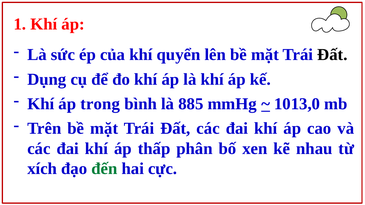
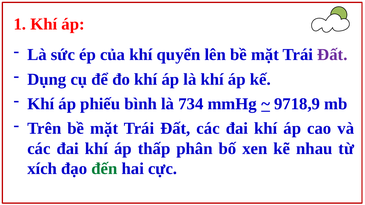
Đất colour: black -> purple (332, 55)
trong: trong -> phiếu (100, 104)
885: 885 -> 734 (191, 104)
1013,0: 1013,0 -> 9718,9 (297, 104)
